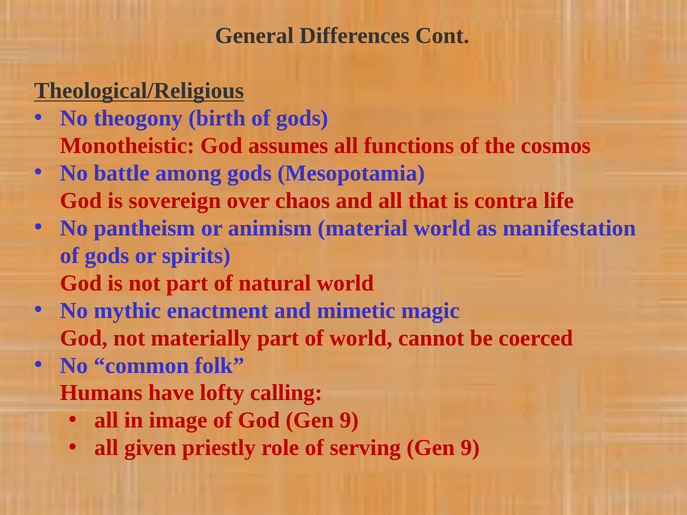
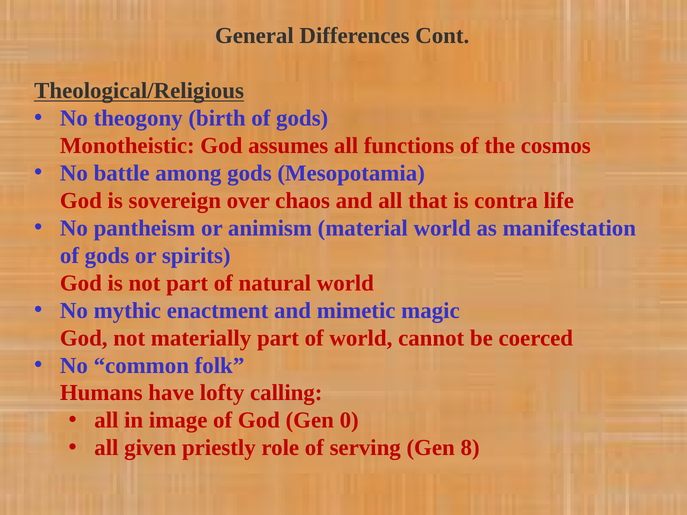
God Gen 9: 9 -> 0 (349, 421)
serving Gen 9: 9 -> 8 (470, 448)
